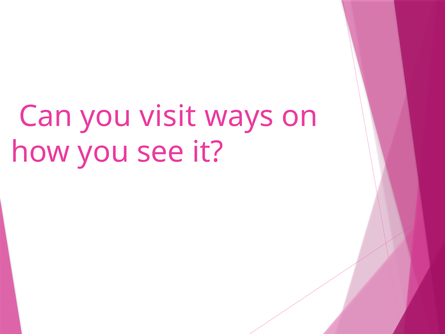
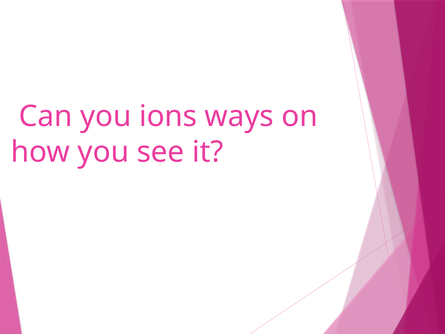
visit: visit -> ions (168, 116)
